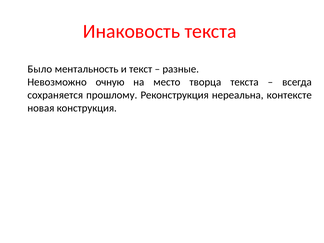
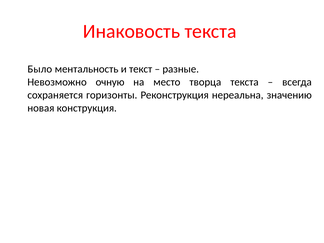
прошлому: прошлому -> горизонты (112, 95)
контексте: контексте -> значению (289, 95)
